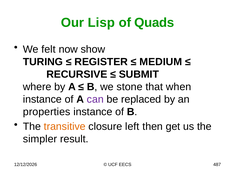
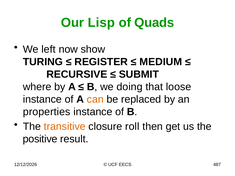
felt: felt -> left (48, 49)
stone: stone -> doing (130, 87)
when: when -> loose (179, 87)
can colour: purple -> orange (95, 99)
left: left -> roll (132, 127)
simpler: simpler -> positive (40, 139)
